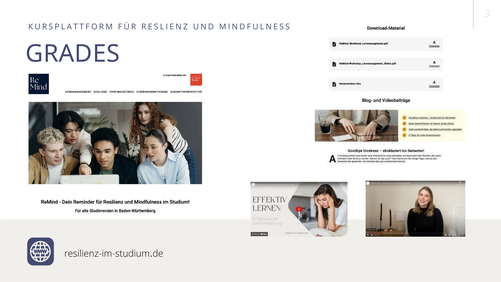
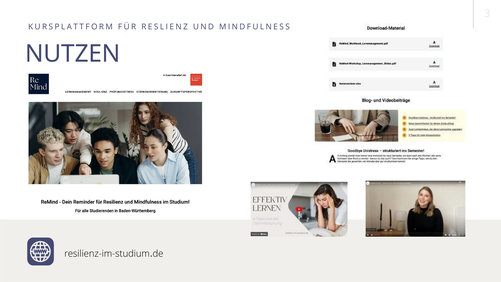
GRADES: GRADES -> NUTZEN (73, 54)
